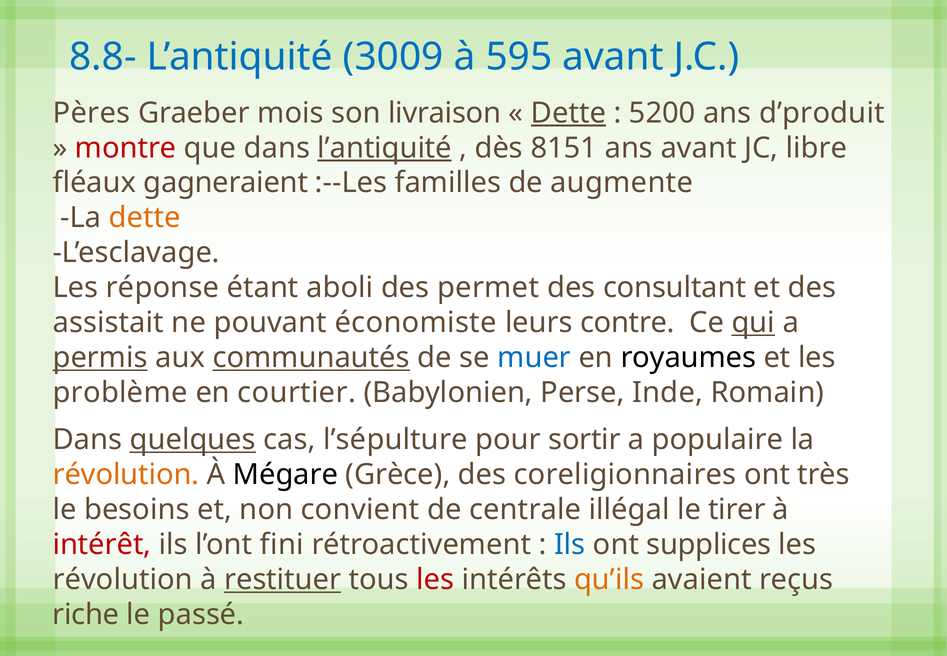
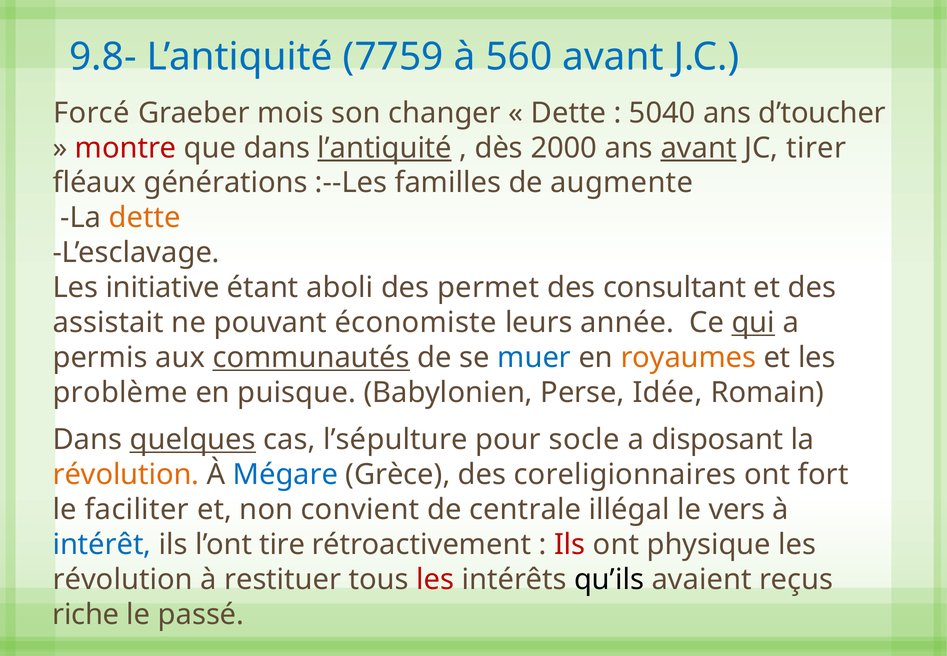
8.8-: 8.8- -> 9.8- (103, 57)
3009: 3009 -> 7759 (393, 57)
595: 595 -> 560 (519, 57)
Pères: Pères -> Forcé (91, 113)
livraison: livraison -> changer (445, 113)
Dette underline: present -> none (568, 113)
5200: 5200 -> 5040 (662, 113)
d’produit: d’produit -> d’toucher (822, 113)
8151: 8151 -> 2000 (564, 148)
avant underline: none -> present (699, 148)
libre: libre -> tirer (816, 148)
gagneraient: gagneraient -> générations (226, 183)
réponse: réponse -> initiative (163, 288)
contre: contre -> année (627, 323)
permis underline: present -> none (100, 358)
royaumes colour: black -> orange (688, 358)
courtier: courtier -> puisque (297, 393)
Inde: Inde -> Idée (668, 393)
sortir: sortir -> socle (584, 439)
populaire: populaire -> disposant (718, 439)
Mégare colour: black -> blue (286, 474)
très: très -> fort (823, 474)
besoins: besoins -> faciliter (137, 509)
tirer: tirer -> vers (737, 509)
intérêt colour: red -> blue (102, 544)
fini: fini -> tire (282, 544)
Ils colour: blue -> red (570, 544)
supplices: supplices -> physique (709, 544)
restituer underline: present -> none (283, 579)
qu’ils colour: orange -> black (609, 579)
